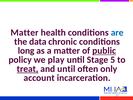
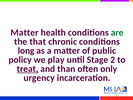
are colour: blue -> green (117, 32)
data: data -> that (38, 42)
public underline: present -> none (104, 51)
5: 5 -> 2 (113, 60)
and until: until -> than (66, 69)
account: account -> urgency (39, 78)
